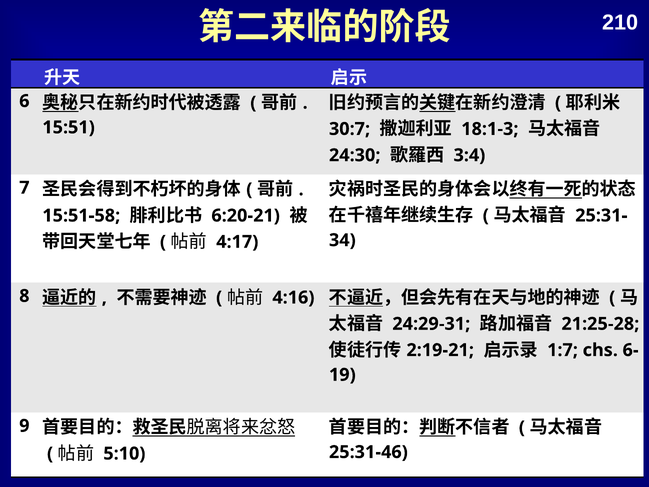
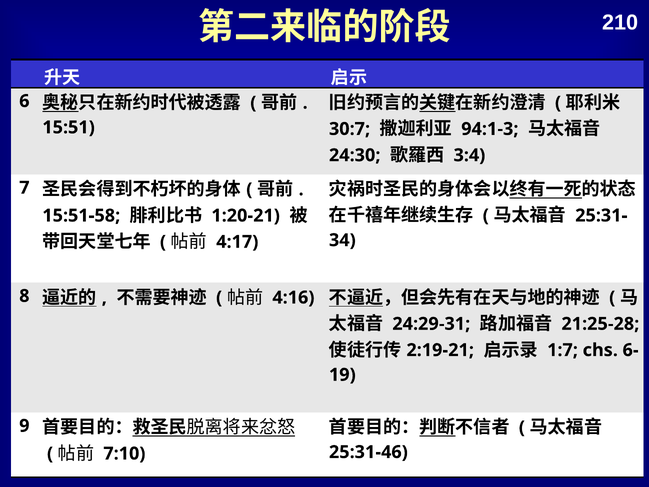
18:1-3: 18:1-3 -> 94:1-3 (490, 129)
6:20-21: 6:20-21 -> 1:20-21 (246, 216)
5:10: 5:10 -> 7:10 (124, 453)
